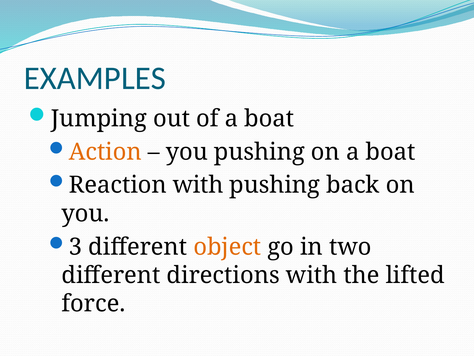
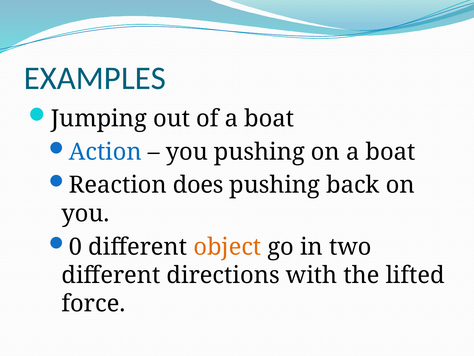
Action colour: orange -> blue (105, 152)
Reaction with: with -> does (198, 185)
3: 3 -> 0 (76, 247)
